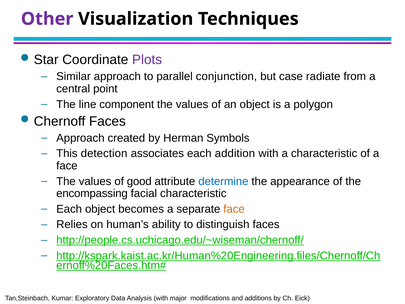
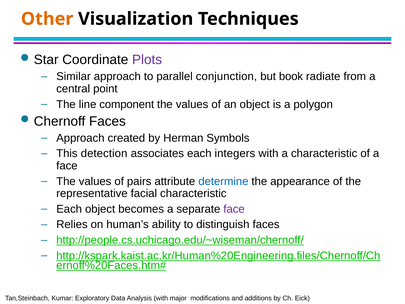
Other colour: purple -> orange (47, 19)
case: case -> book (291, 77)
addition: addition -> integers (235, 153)
good: good -> pairs (139, 181)
encompassing: encompassing -> representative (92, 193)
face colour: orange -> purple (234, 209)
